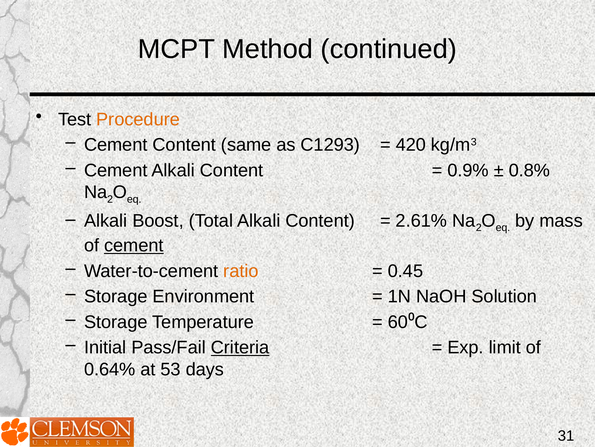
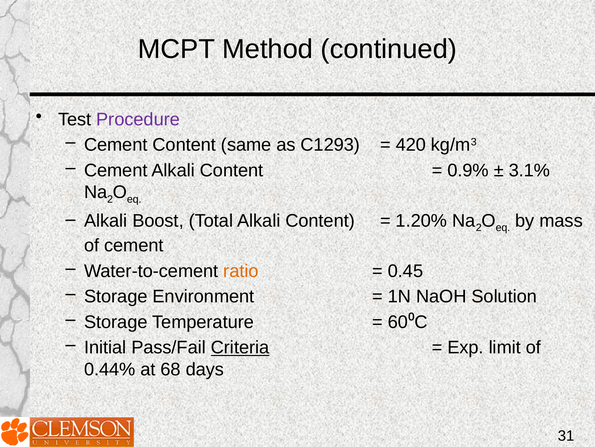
Procedure colour: orange -> purple (138, 119)
0.8%: 0.8% -> 3.1% (529, 170)
2.61%: 2.61% -> 1.20% (421, 220)
cement underline: present -> none (134, 245)
0.64%: 0.64% -> 0.44% (110, 369)
53: 53 -> 68 (171, 369)
